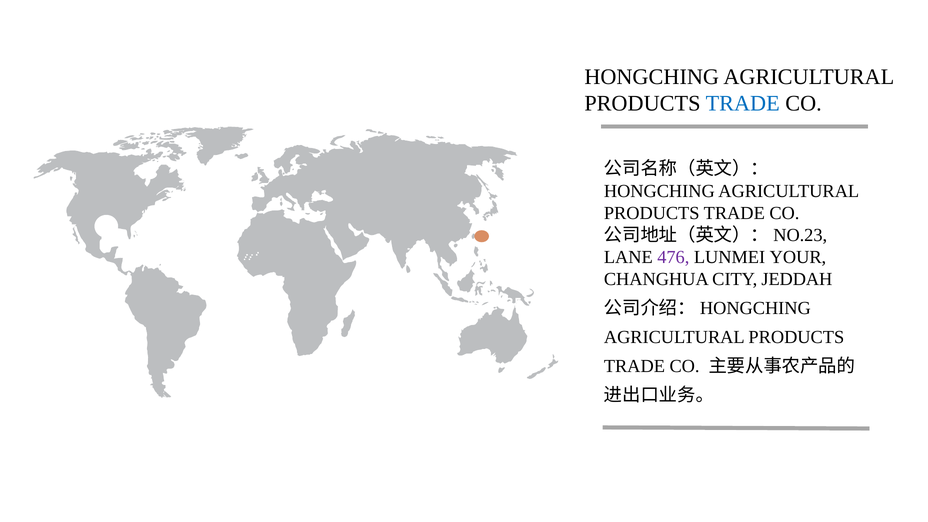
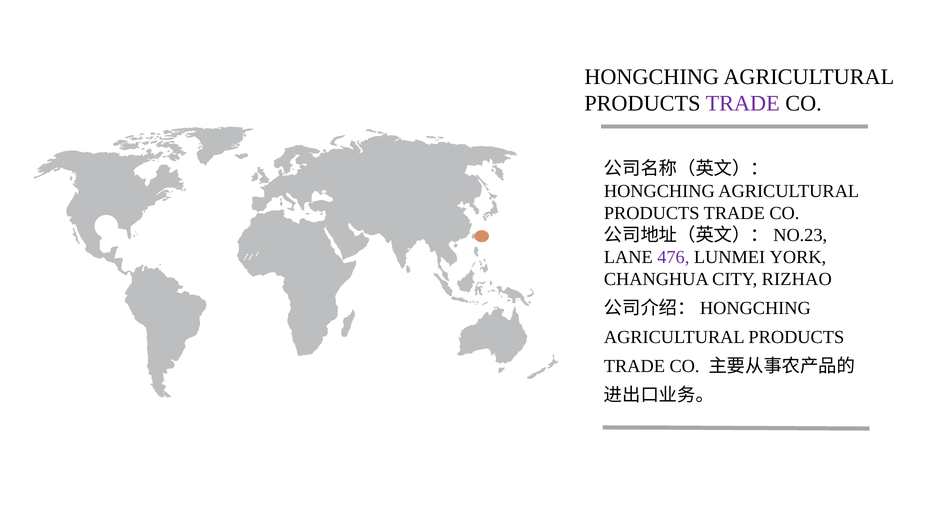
TRADE colour: blue -> purple (743, 103)
YOUR: YOUR -> YORK (798, 257)
JEDDAH: JEDDAH -> RIZHAO (797, 279)
